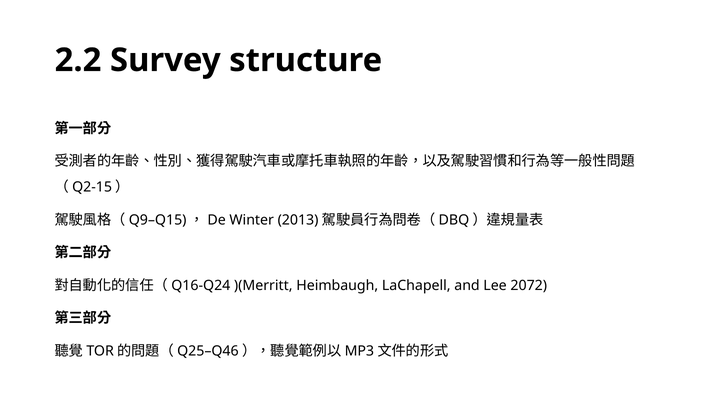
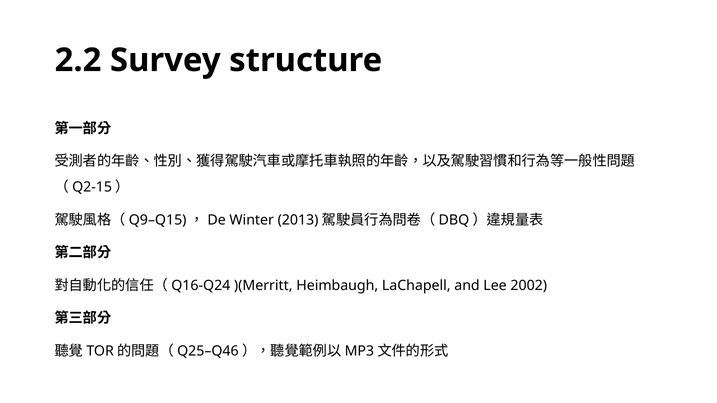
2072: 2072 -> 2002 (529, 286)
